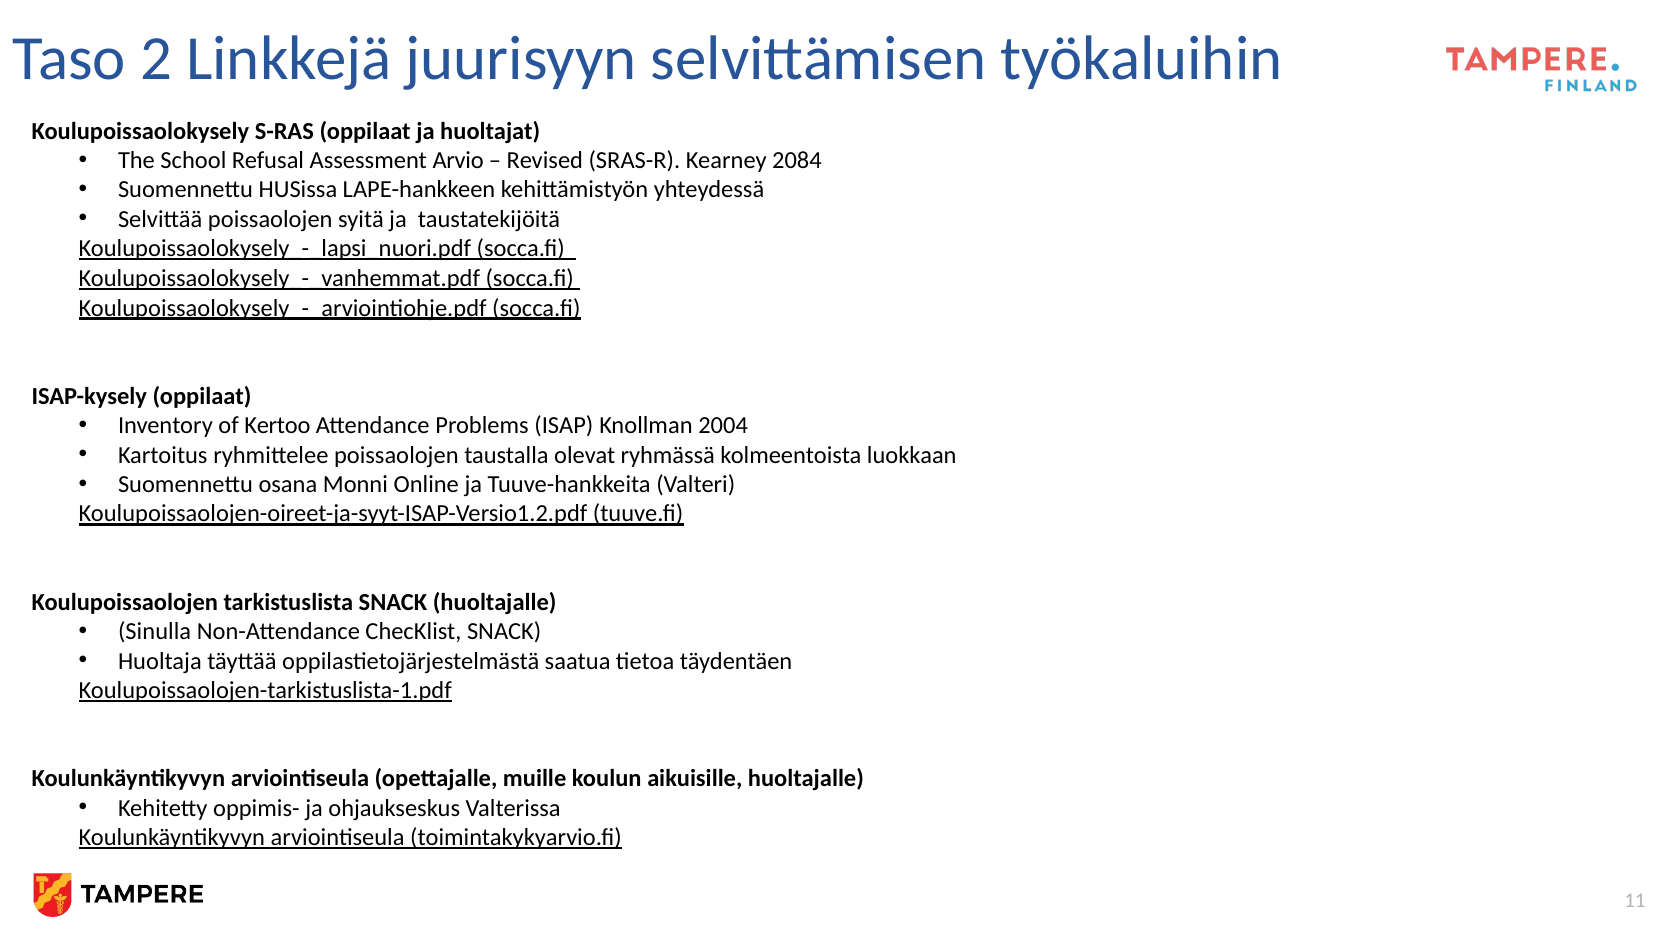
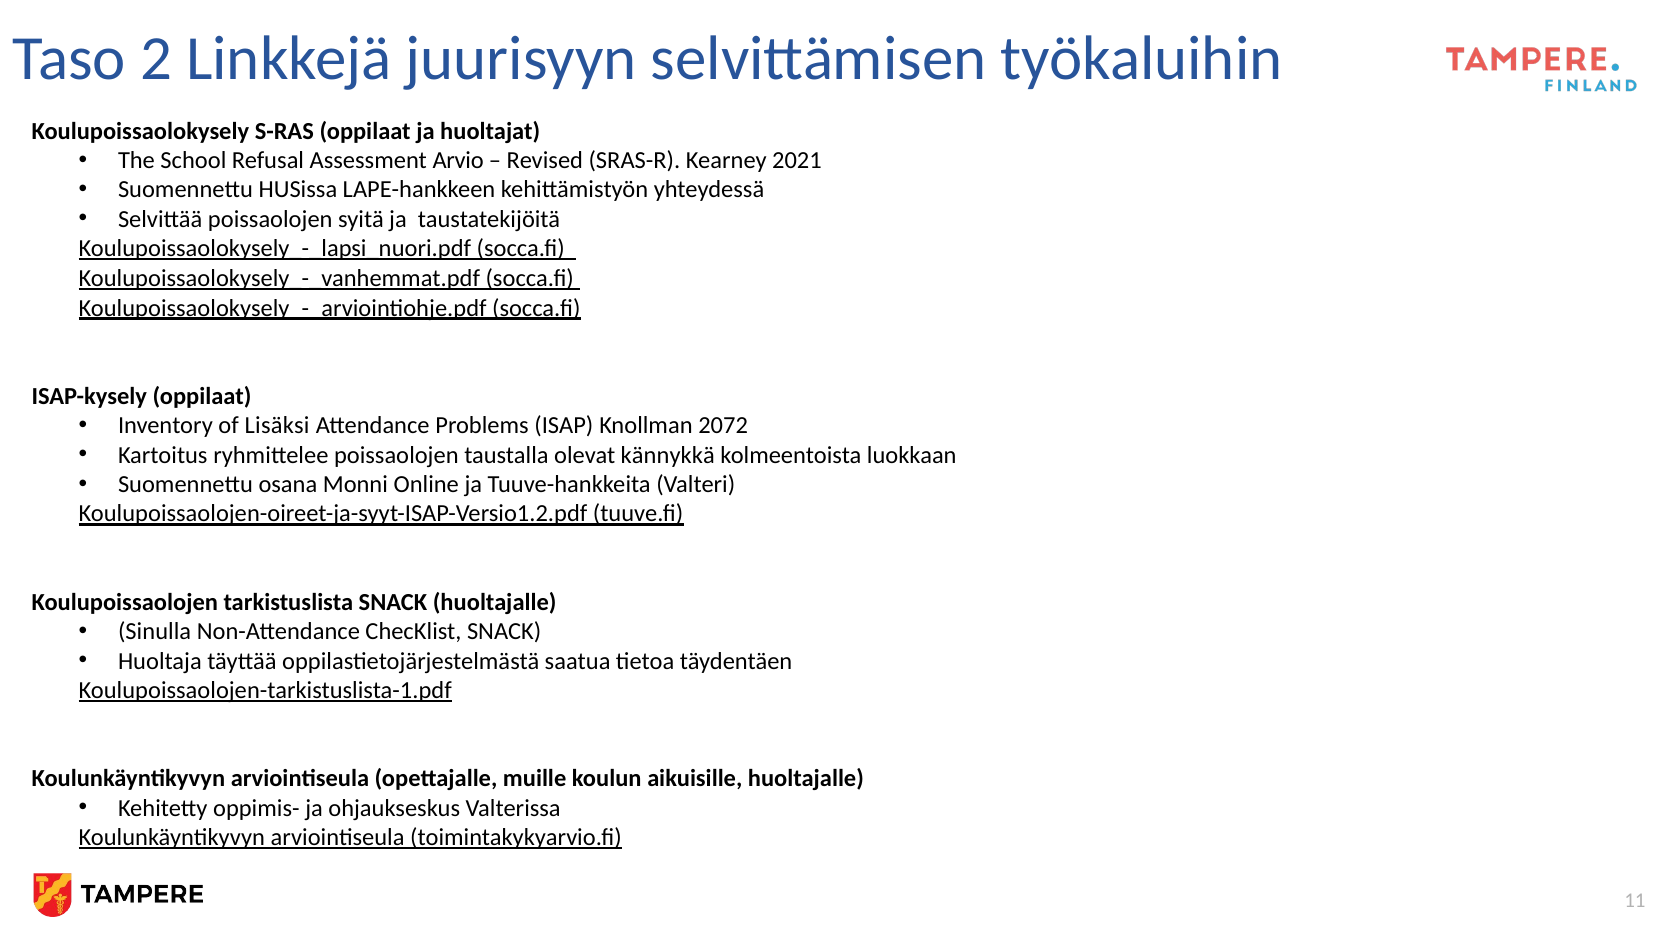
2084: 2084 -> 2021 (797, 160)
Kertoo: Kertoo -> Lisäksi (277, 426)
2004: 2004 -> 2072 (723, 426)
ryhmässä: ryhmässä -> kännykkä (668, 455)
